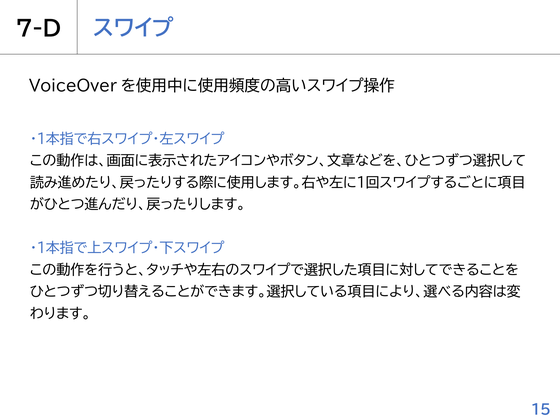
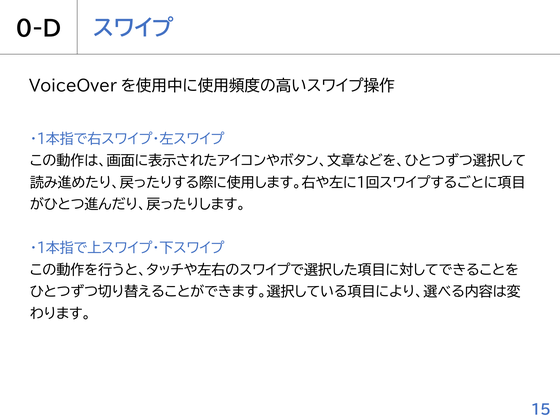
7-D: 7-D -> 0-D (39, 29)
